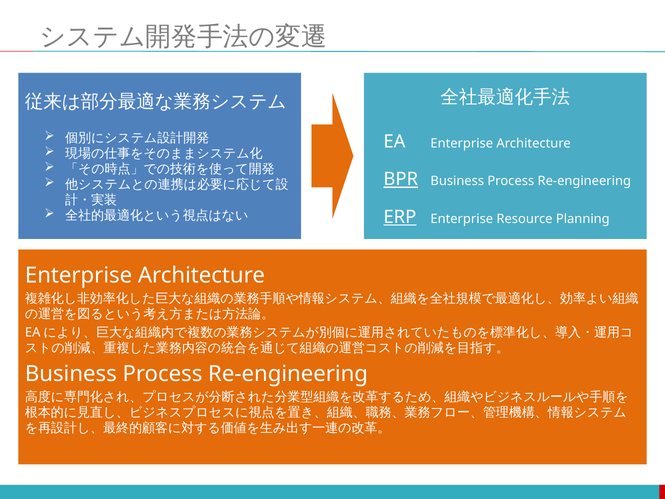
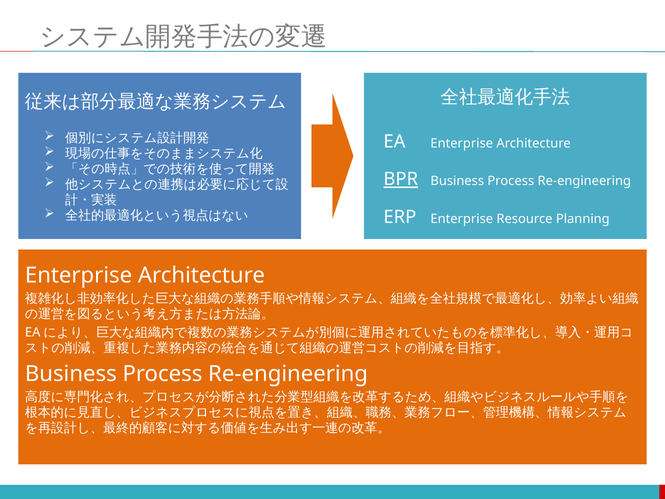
ERP underline: present -> none (400, 217)
